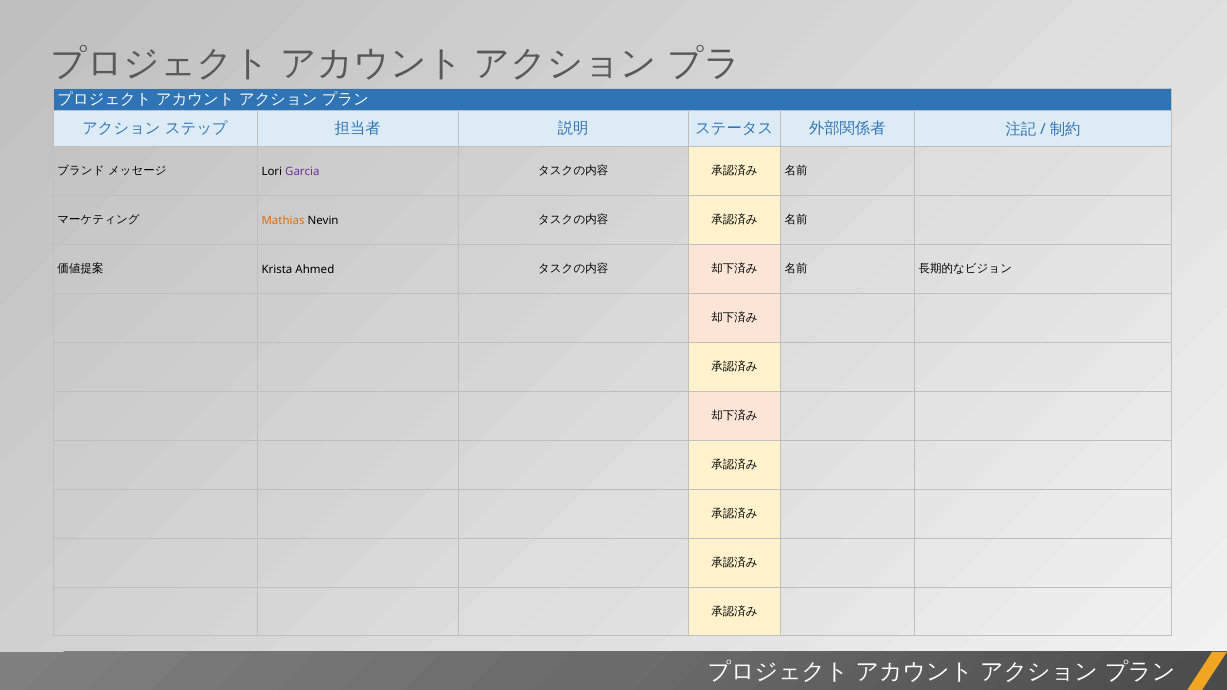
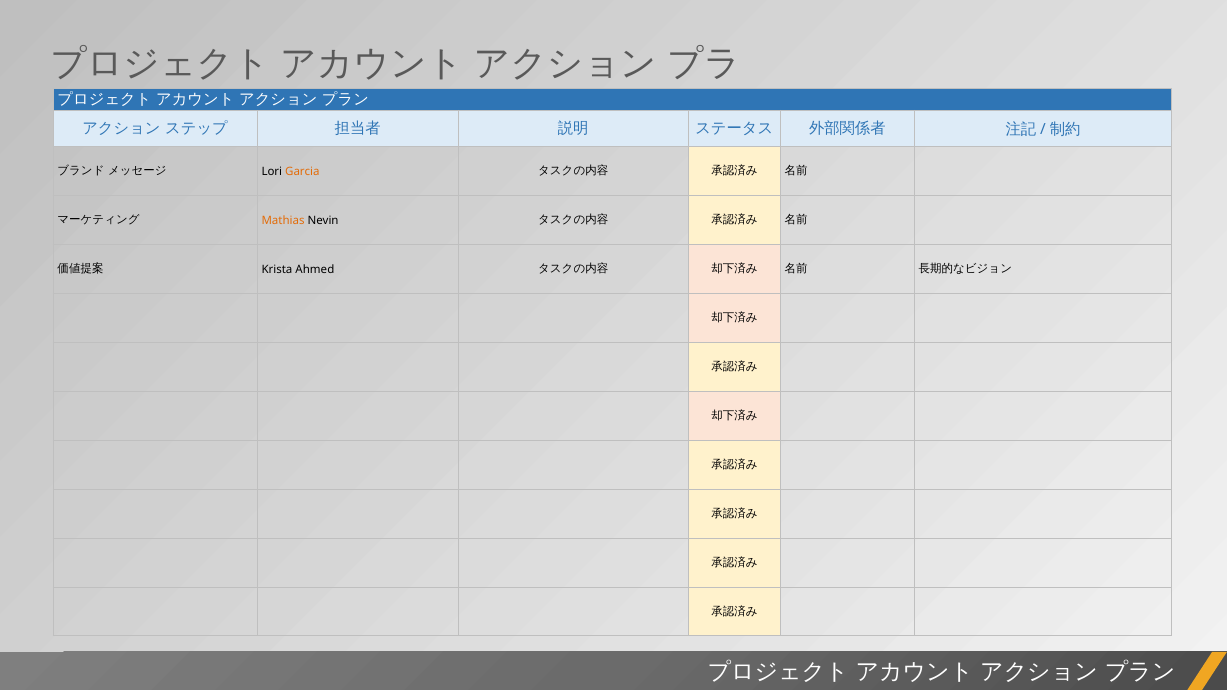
Garcia colour: purple -> orange (302, 172)
